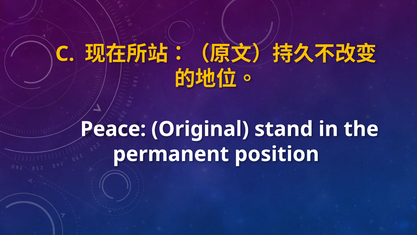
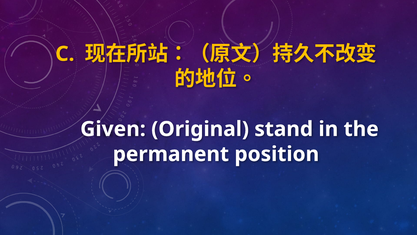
Peace: Peace -> Given (113, 129)
